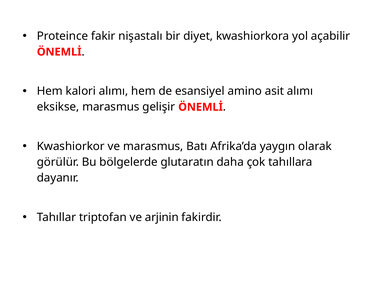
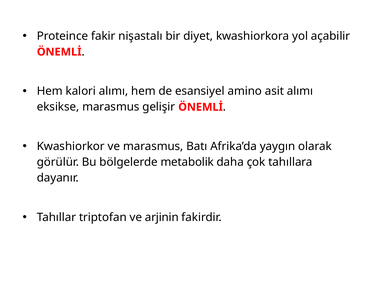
glutaratın: glutaratın -> metabolik (187, 162)
